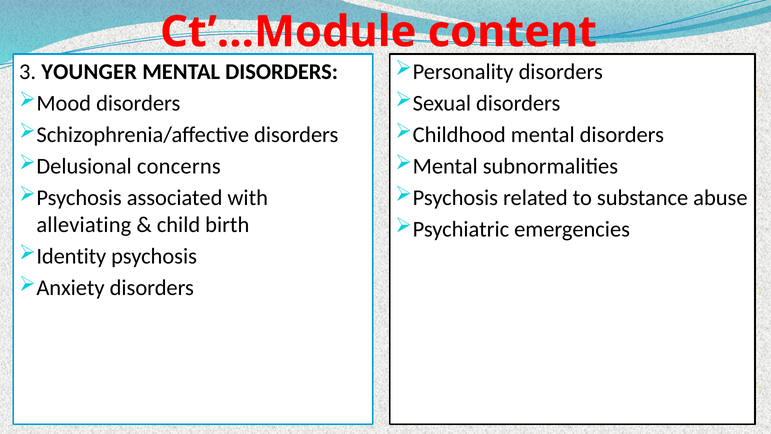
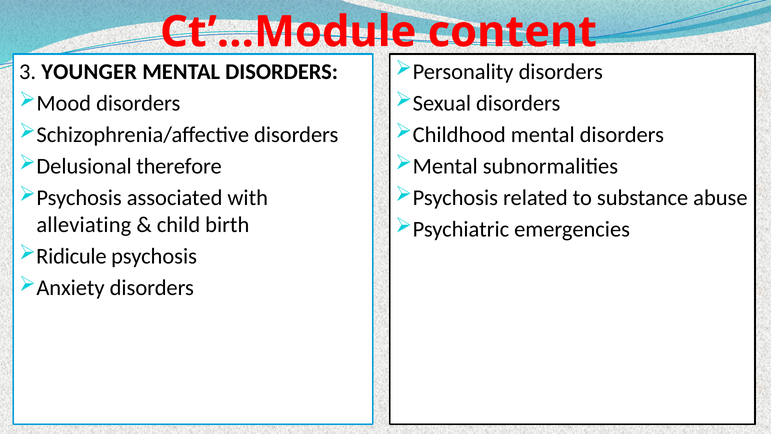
concerns: concerns -> therefore (179, 166)
Identity: Identity -> Ridicule (71, 256)
